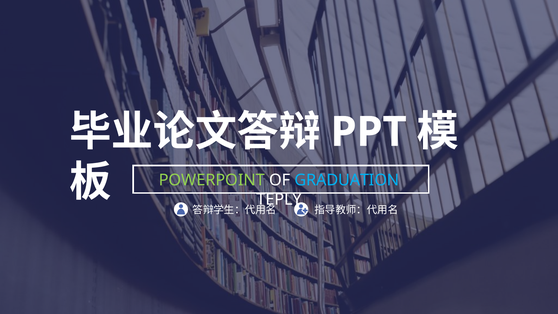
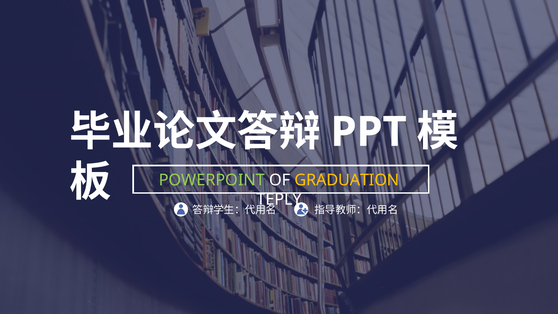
GRADUATION colour: light blue -> yellow (347, 180)
